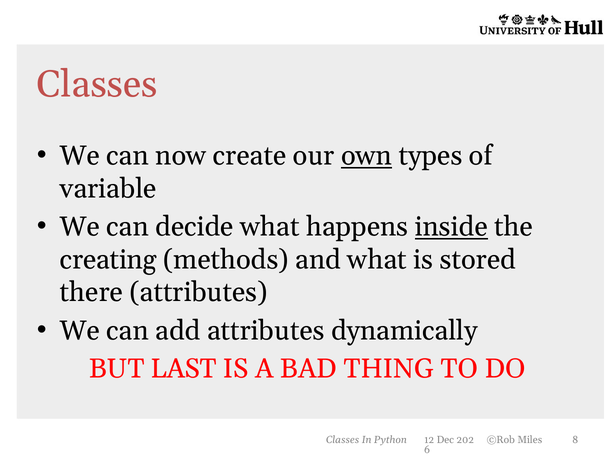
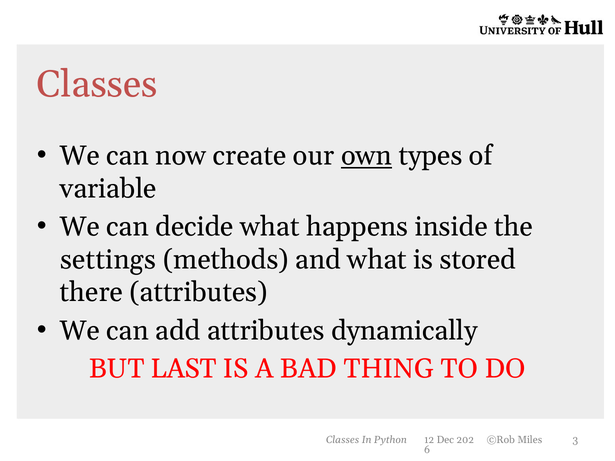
inside underline: present -> none (451, 227)
creating: creating -> settings (108, 260)
8: 8 -> 3 (575, 440)
